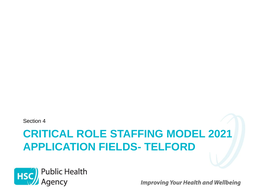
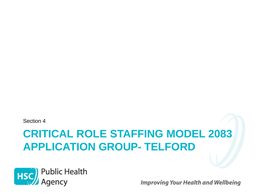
2021: 2021 -> 2083 (220, 134)
FIELDS-: FIELDS- -> GROUP- (120, 147)
